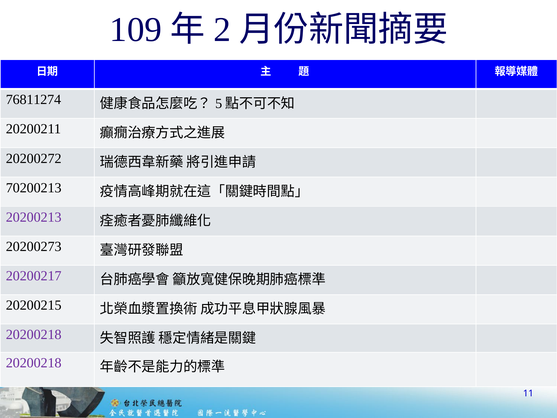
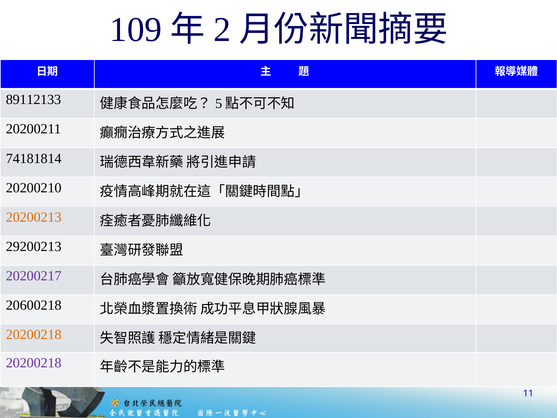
76811274: 76811274 -> 89112133 (33, 100)
20200272: 20200272 -> 74181814 (34, 158)
70200213: 70200213 -> 20200210 (34, 188)
20200213 colour: purple -> orange (34, 217)
20200273: 20200273 -> 29200213 (34, 246)
20200215: 20200215 -> 20600218 (34, 305)
20200218 colour: purple -> orange (34, 334)
